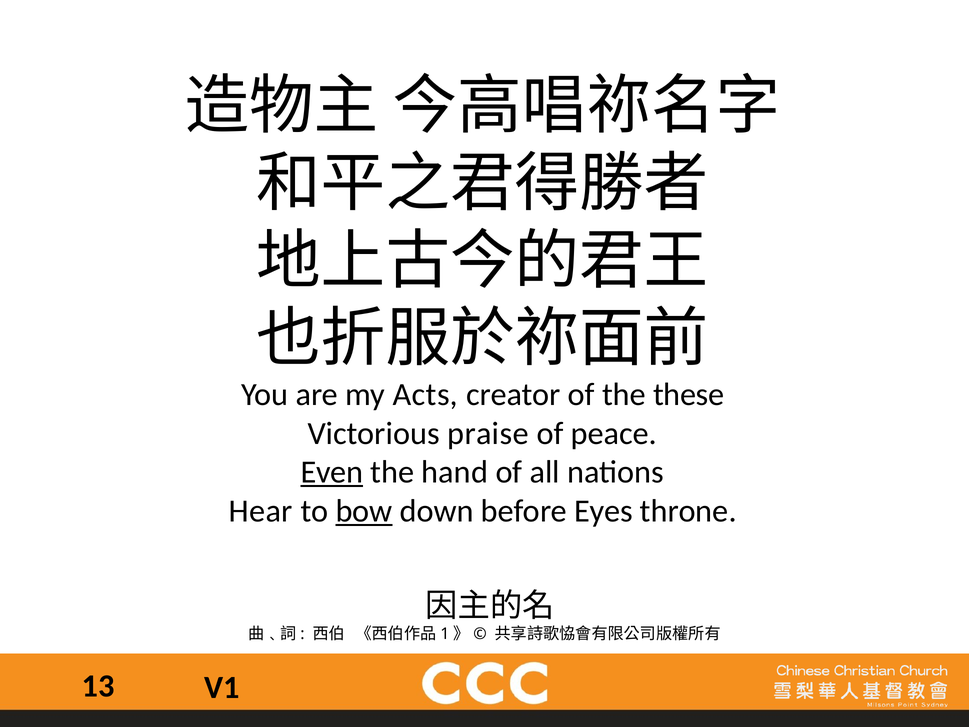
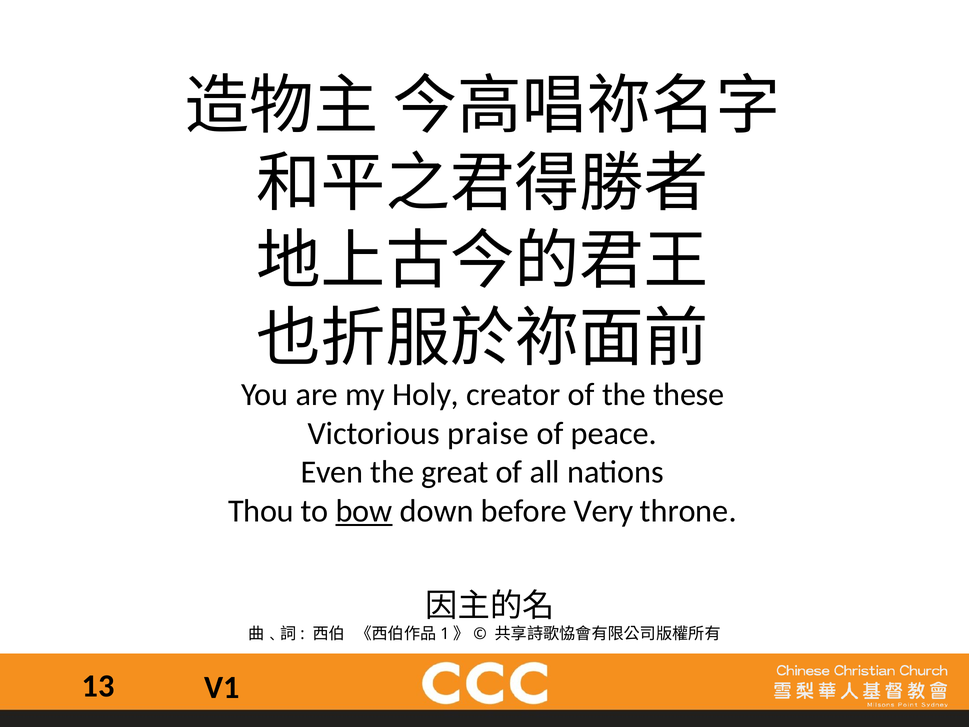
Acts: Acts -> Holy (426, 395)
Even underline: present -> none (332, 472)
hand: hand -> great (455, 472)
Hear: Hear -> Thou (261, 511)
Eyes: Eyes -> Very (604, 511)
